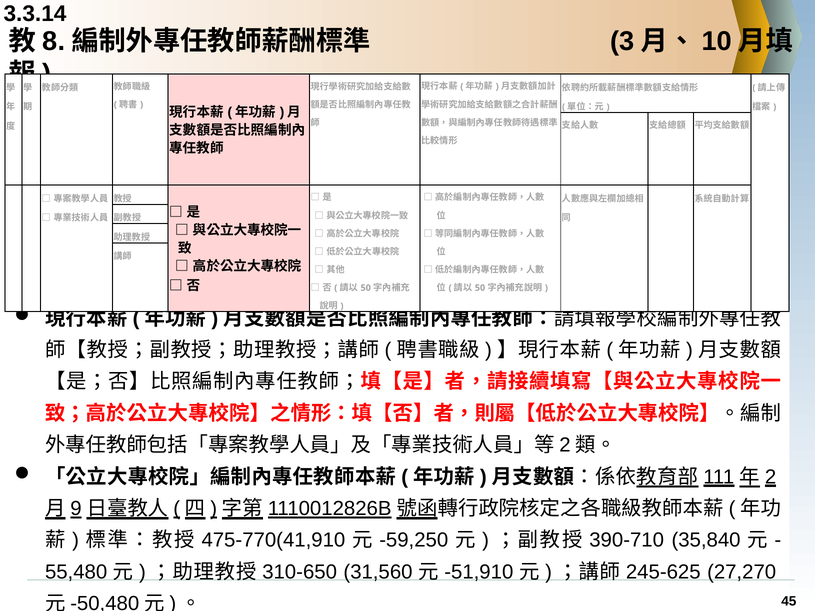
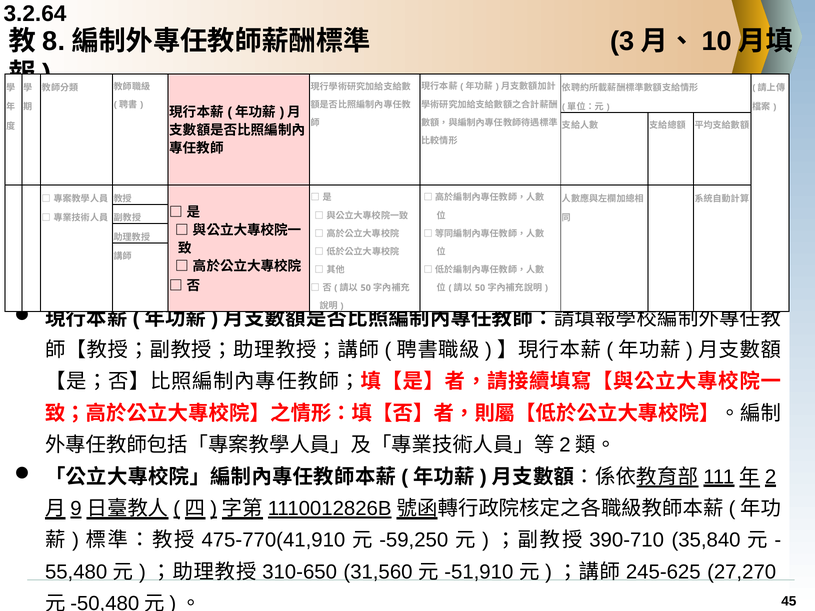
3.3.14: 3.3.14 -> 3.2.64 (35, 14)
